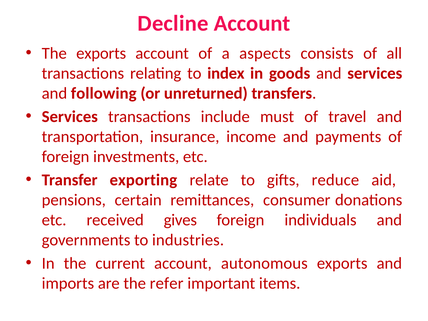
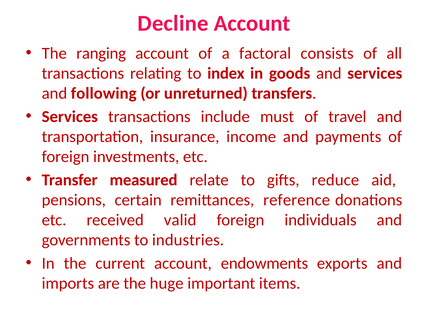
The exports: exports -> ranging (101, 53)
aspects: aspects -> factoral (265, 53)
exporting: exporting -> measured (144, 180)
consumer: consumer -> reference (297, 200)
gives: gives -> valid (180, 220)
autonomous: autonomous -> endowments (264, 263)
refer: refer -> huge (167, 283)
